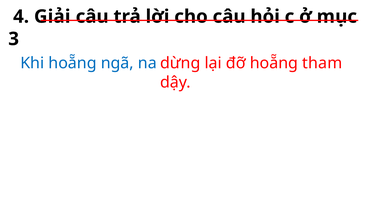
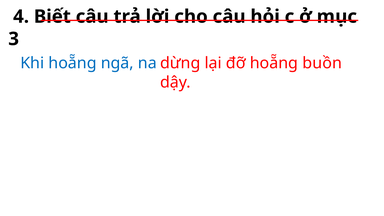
Giải: Giải -> Biết (52, 17)
tham: tham -> buồn (322, 63)
